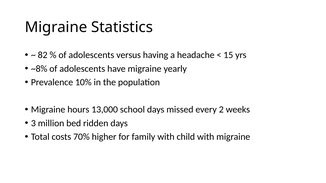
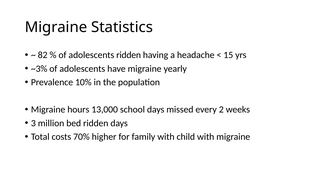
adolescents versus: versus -> ridden (129, 55)
~8%: ~8% -> ~3% (39, 69)
